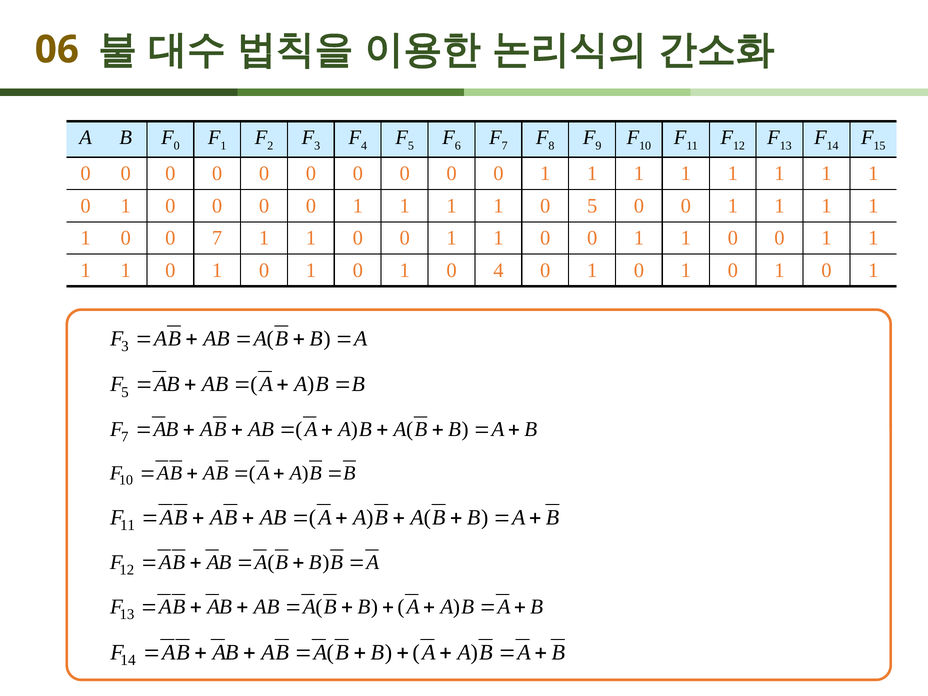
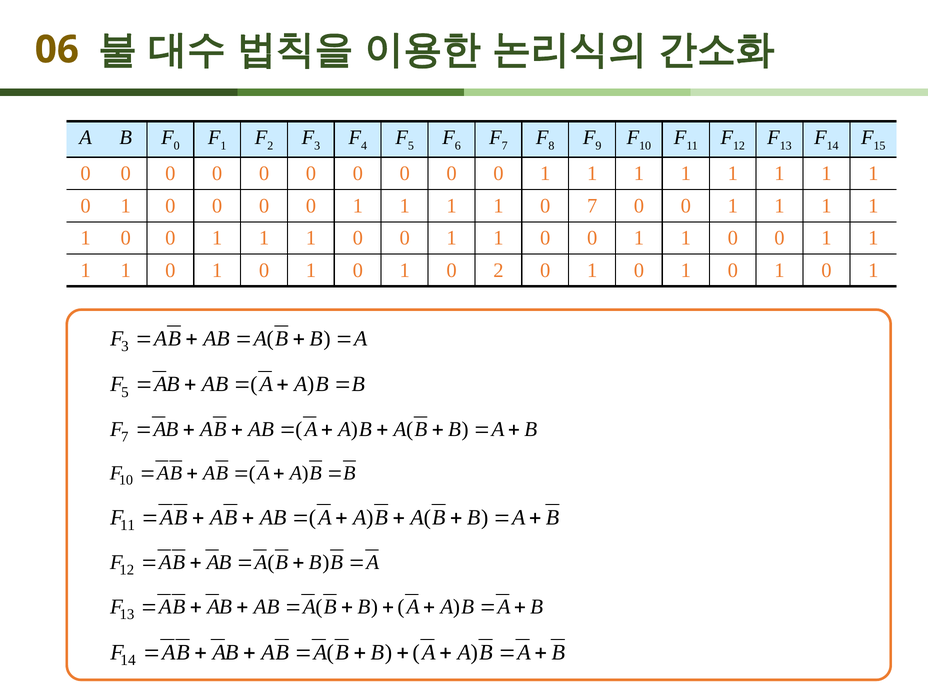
0 5: 5 -> 7 (592, 206)
7: 7 -> 1 (217, 238)
0 4: 4 -> 2 (498, 270)
